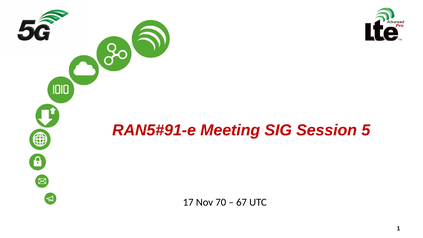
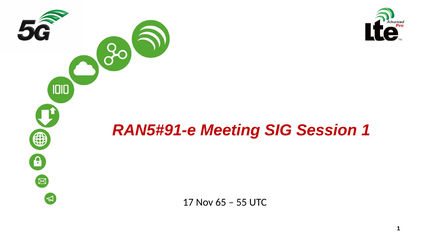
Session 5: 5 -> 1 (366, 130)
70: 70 -> 65 (221, 202)
67: 67 -> 55 (242, 202)
